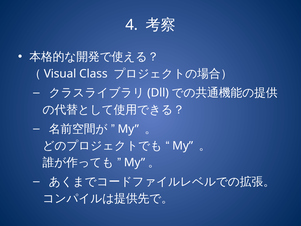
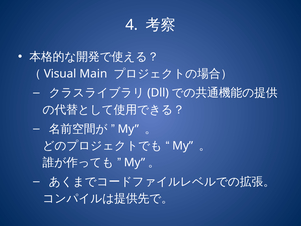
Class: Class -> Main (93, 74)
